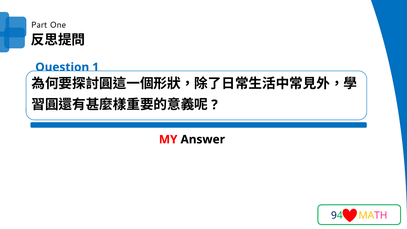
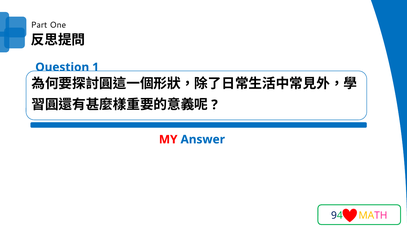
Answer colour: black -> blue (203, 139)
